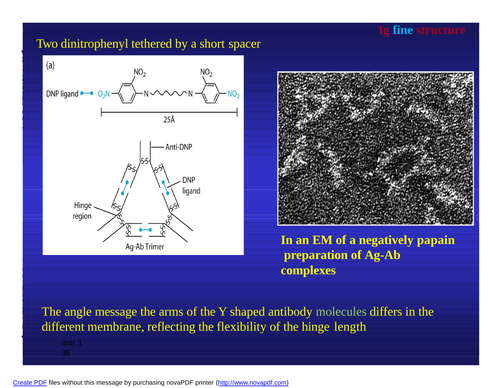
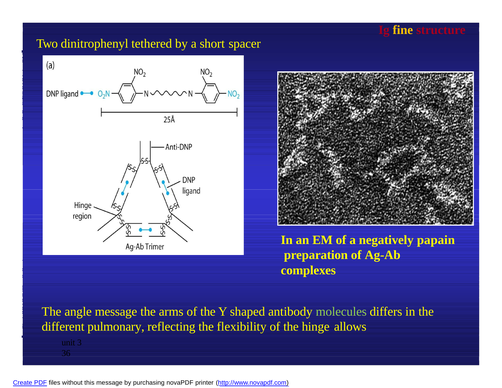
fine colour: light blue -> yellow (403, 30)
membrane: membrane -> pulmonary (116, 327)
length: length -> allows (350, 327)
